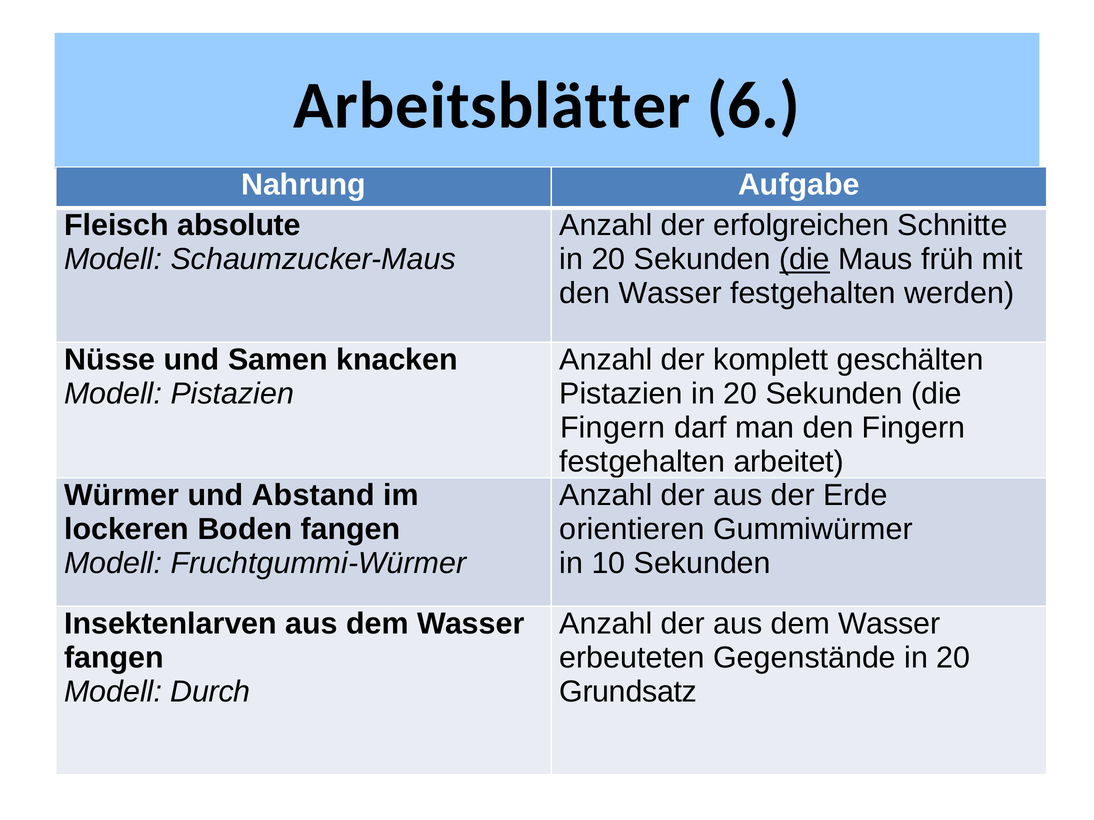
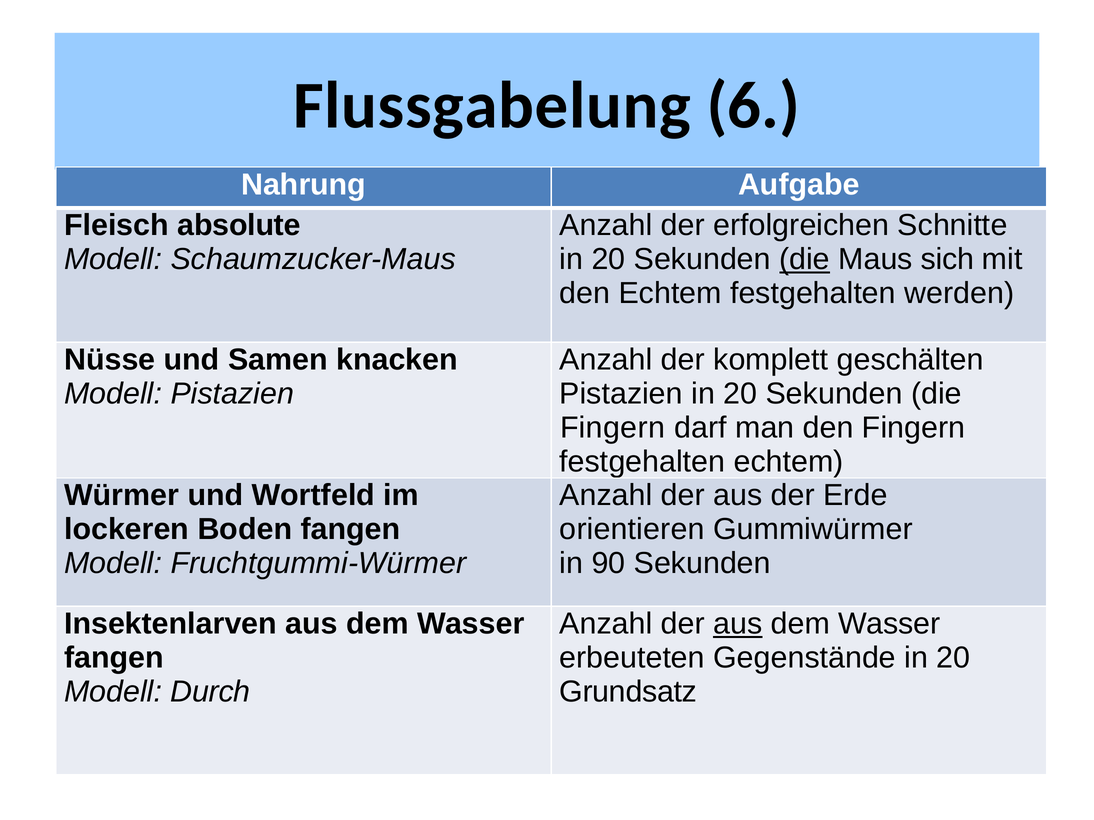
Arbeitsblätter: Arbeitsblätter -> Flussgabelung (492, 106)
früh: früh -> sich (948, 259)
den Wasser: Wasser -> Echtem (670, 293)
festgehalten arbeitet: arbeitet -> echtem (789, 462)
Abstand: Abstand -> Wortfeld (313, 496)
10: 10 -> 90 (608, 563)
aus underline: none -> present (738, 624)
